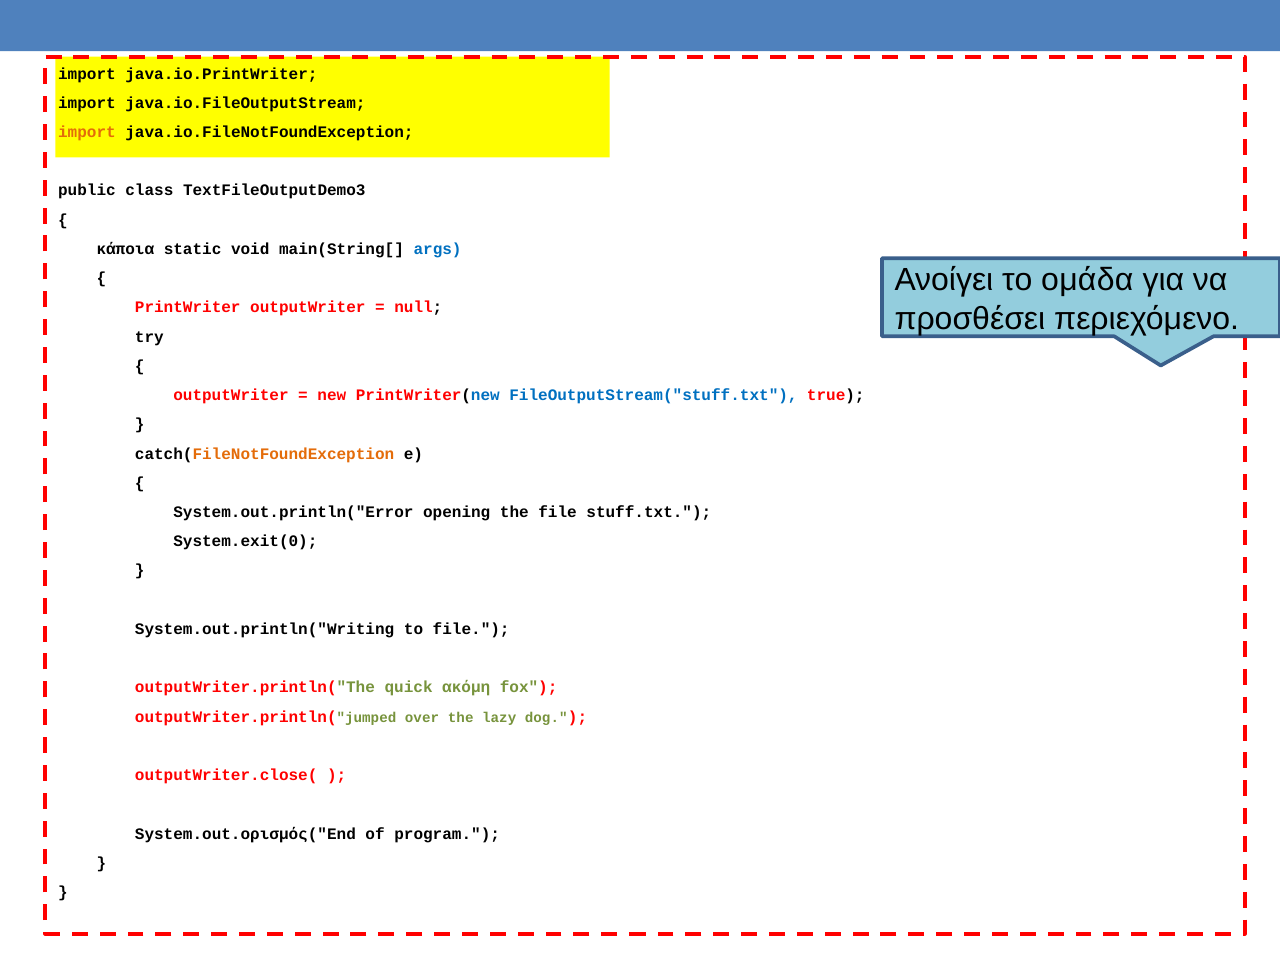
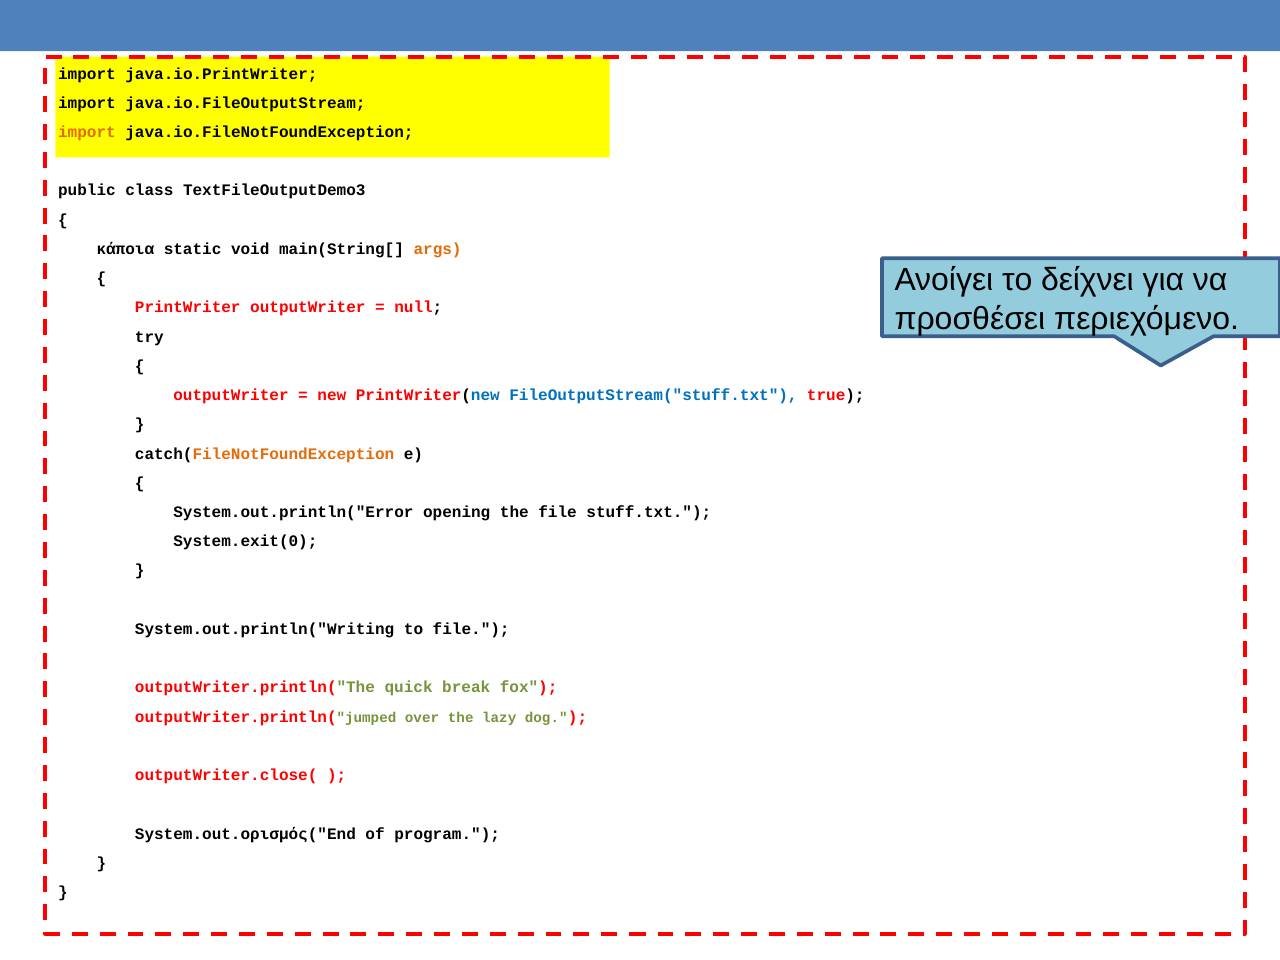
args colour: blue -> orange (438, 249)
ομάδα: ομάδα -> δείχνει (1087, 280)
ακόμη: ακόμη -> break (466, 688)
